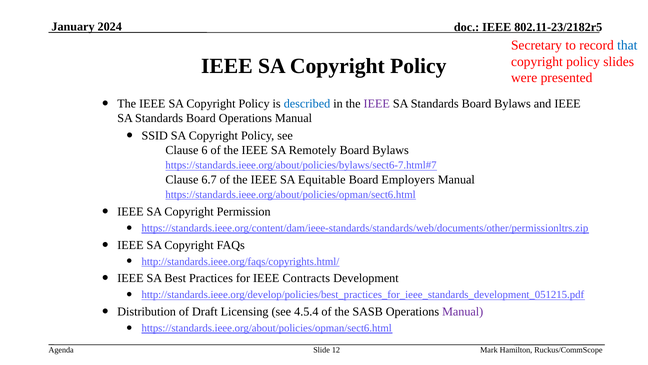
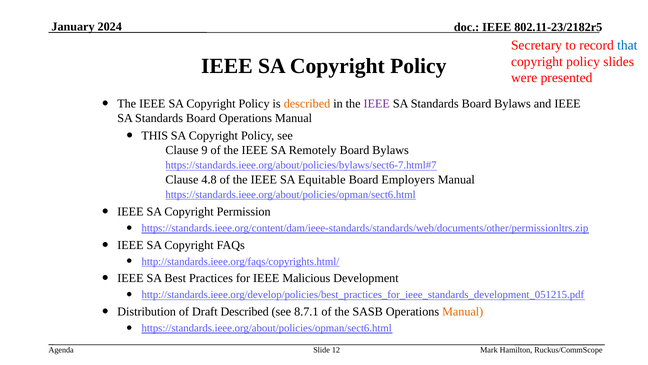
described colour: blue -> orange (307, 104)
SSID: SSID -> THIS (155, 136)
6: 6 -> 9 (205, 150)
6.7: 6.7 -> 4.8 (209, 179)
Contracts: Contracts -> Malicious (306, 278)
Draft Licensing: Licensing -> Described (245, 311)
4.5.4: 4.5.4 -> 8.7.1 (306, 311)
Manual colour: purple -> orange (463, 311)
